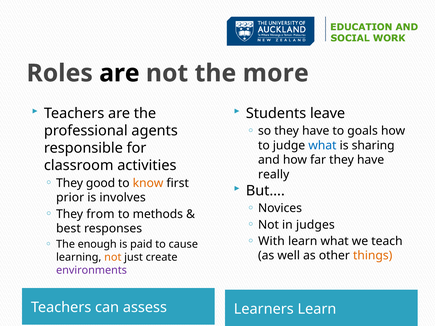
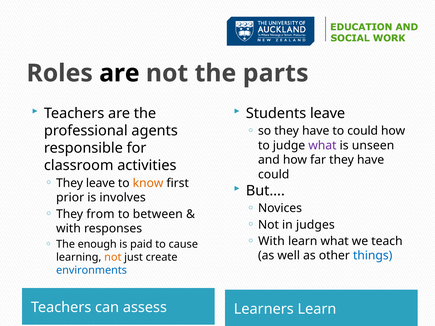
more: more -> parts (276, 73)
to goals: goals -> could (363, 131)
what colour: blue -> purple (322, 146)
sharing: sharing -> unseen (373, 146)
really: really -> could (274, 175)
They good: good -> leave (101, 183)
methods: methods -> between (158, 214)
best: best -> with (68, 229)
things colour: orange -> blue (373, 256)
environments colour: purple -> blue (92, 271)
